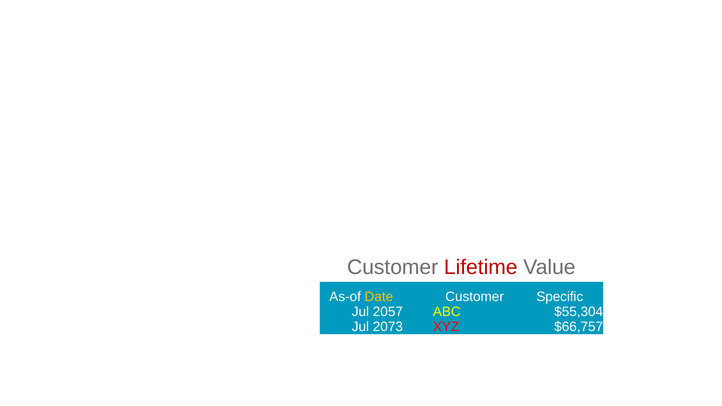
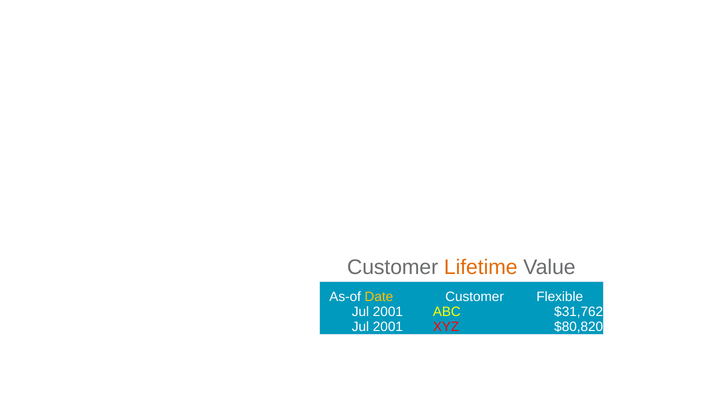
Lifetime colour: red -> orange (481, 267)
Specific: Specific -> Flexible (560, 297)
2057: 2057 -> 2001 (388, 312)
$55,304: $55,304 -> $31,762 (579, 312)
2073: 2073 -> 2001 (388, 327)
$66,757: $66,757 -> $80,820 (579, 327)
